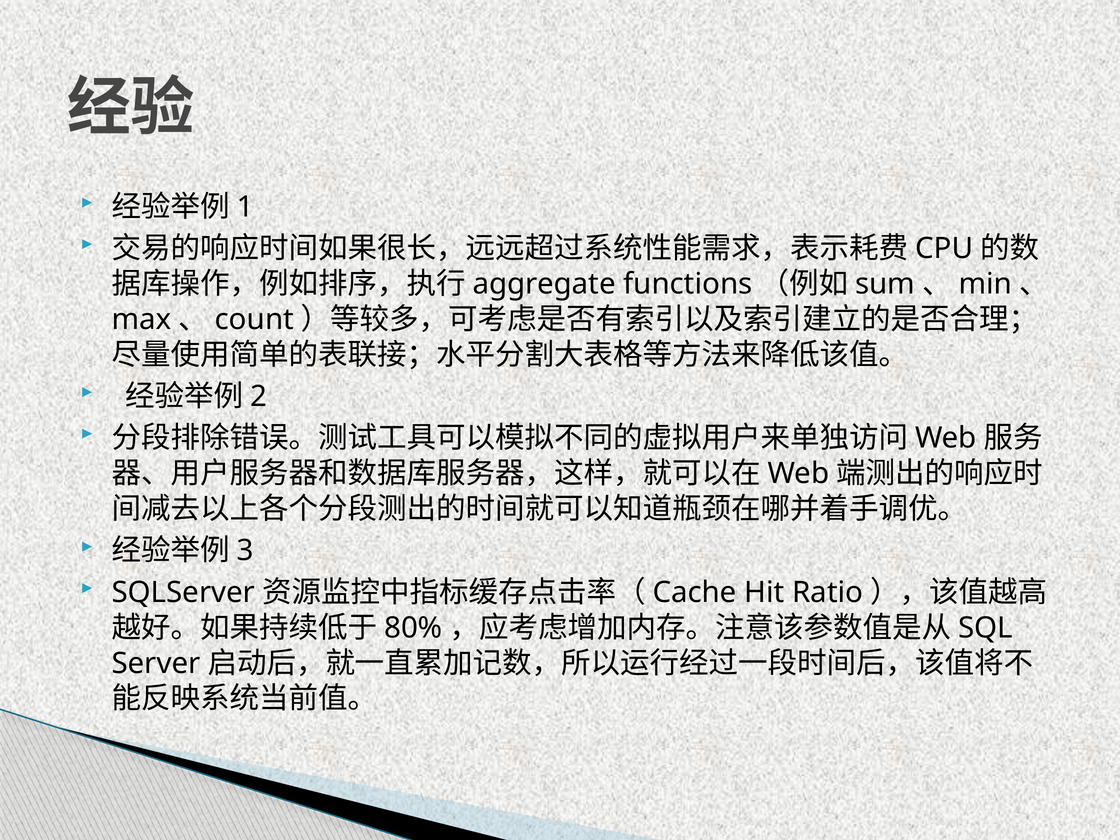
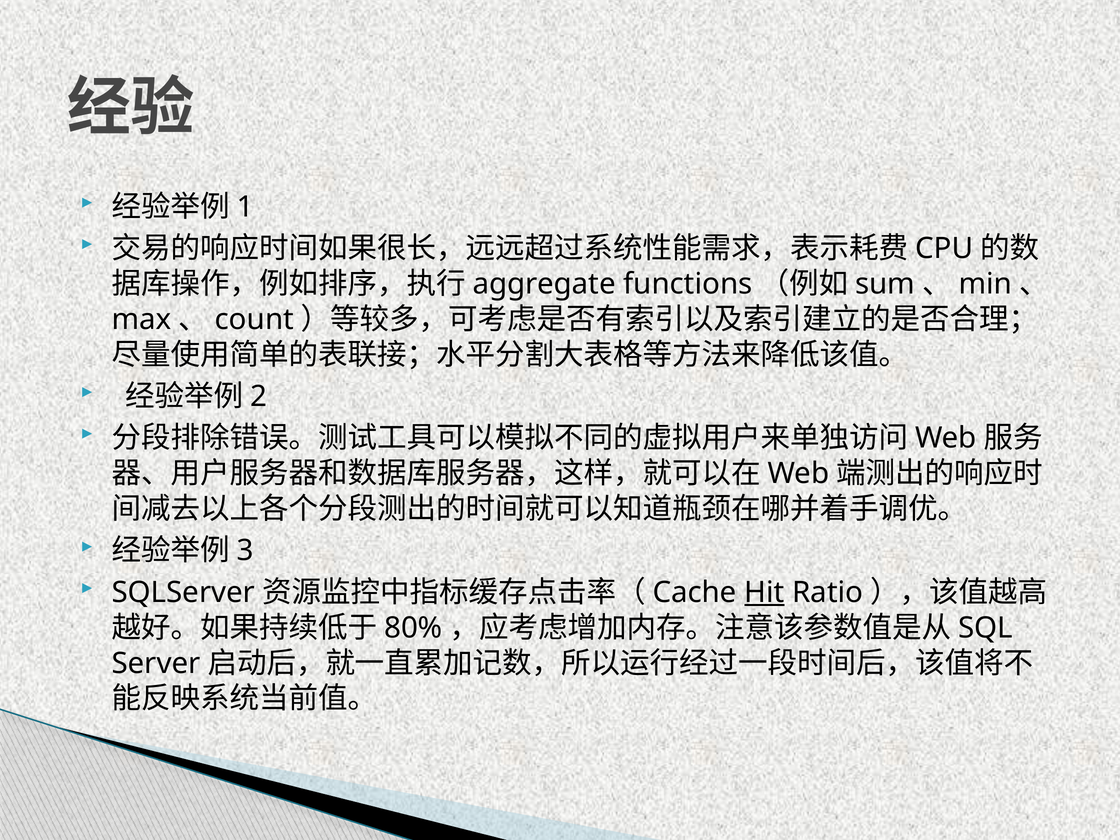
Hit underline: none -> present (764, 592)
